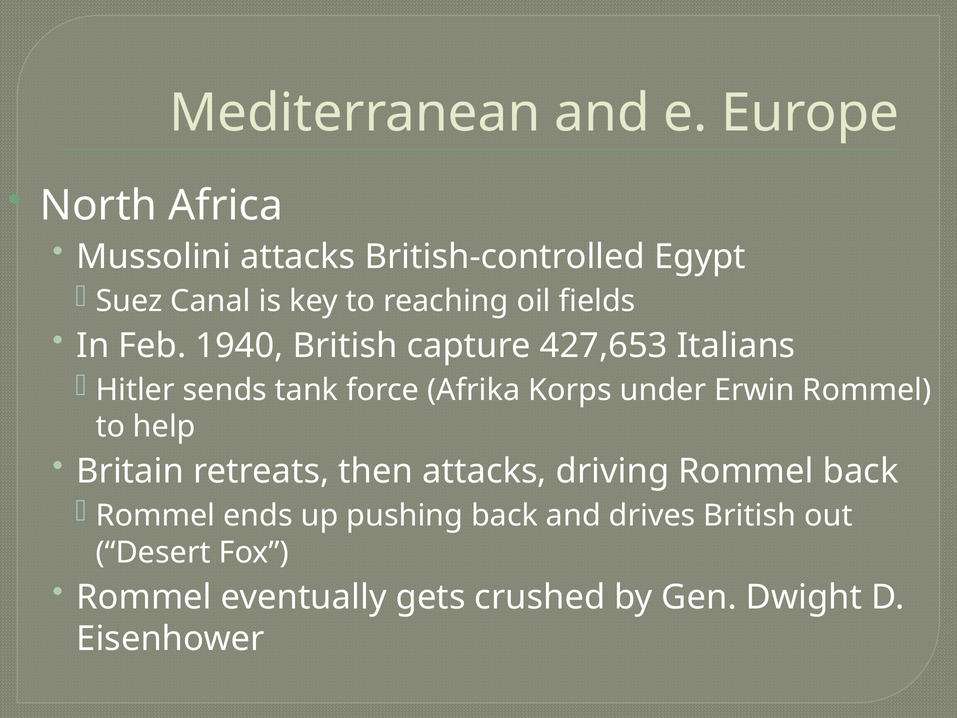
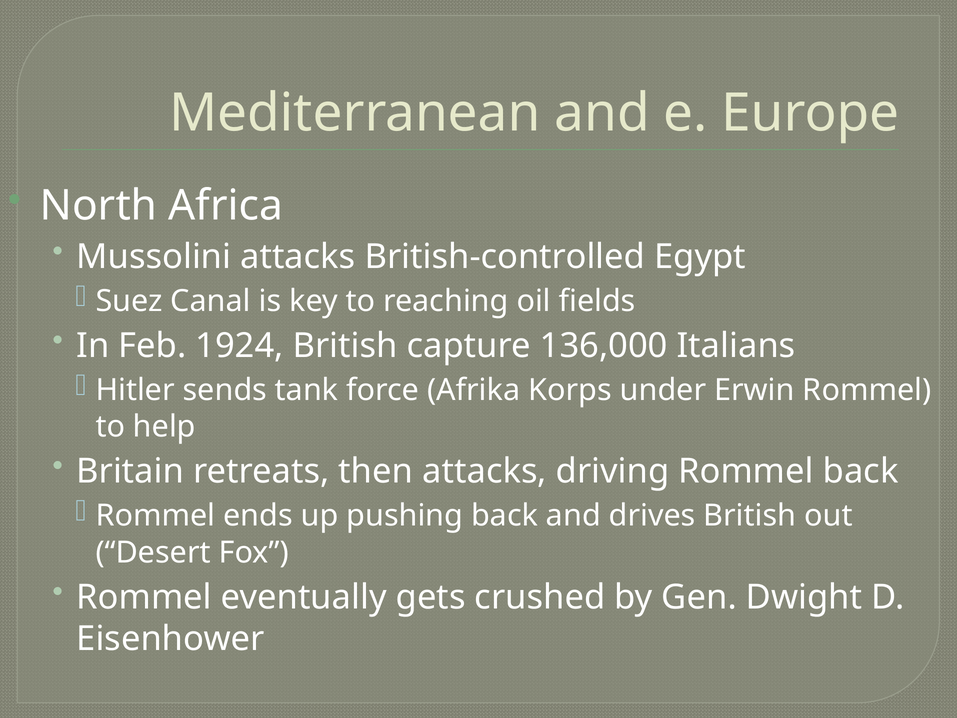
1940: 1940 -> 1924 (240, 346)
427,653: 427,653 -> 136,000 (604, 346)
